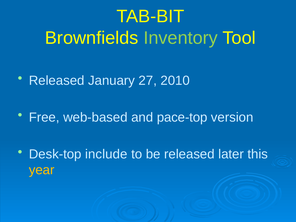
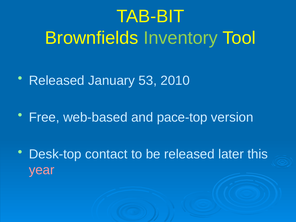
27: 27 -> 53 (148, 81)
include: include -> contact (106, 154)
year colour: yellow -> pink (42, 170)
